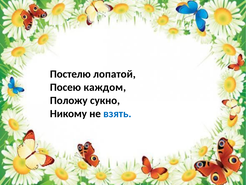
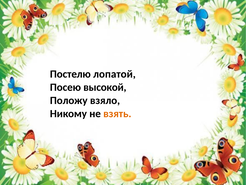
каждом: каждом -> высокой (105, 87)
сукно: сукно -> взяло (105, 100)
взять colour: blue -> orange (117, 113)
